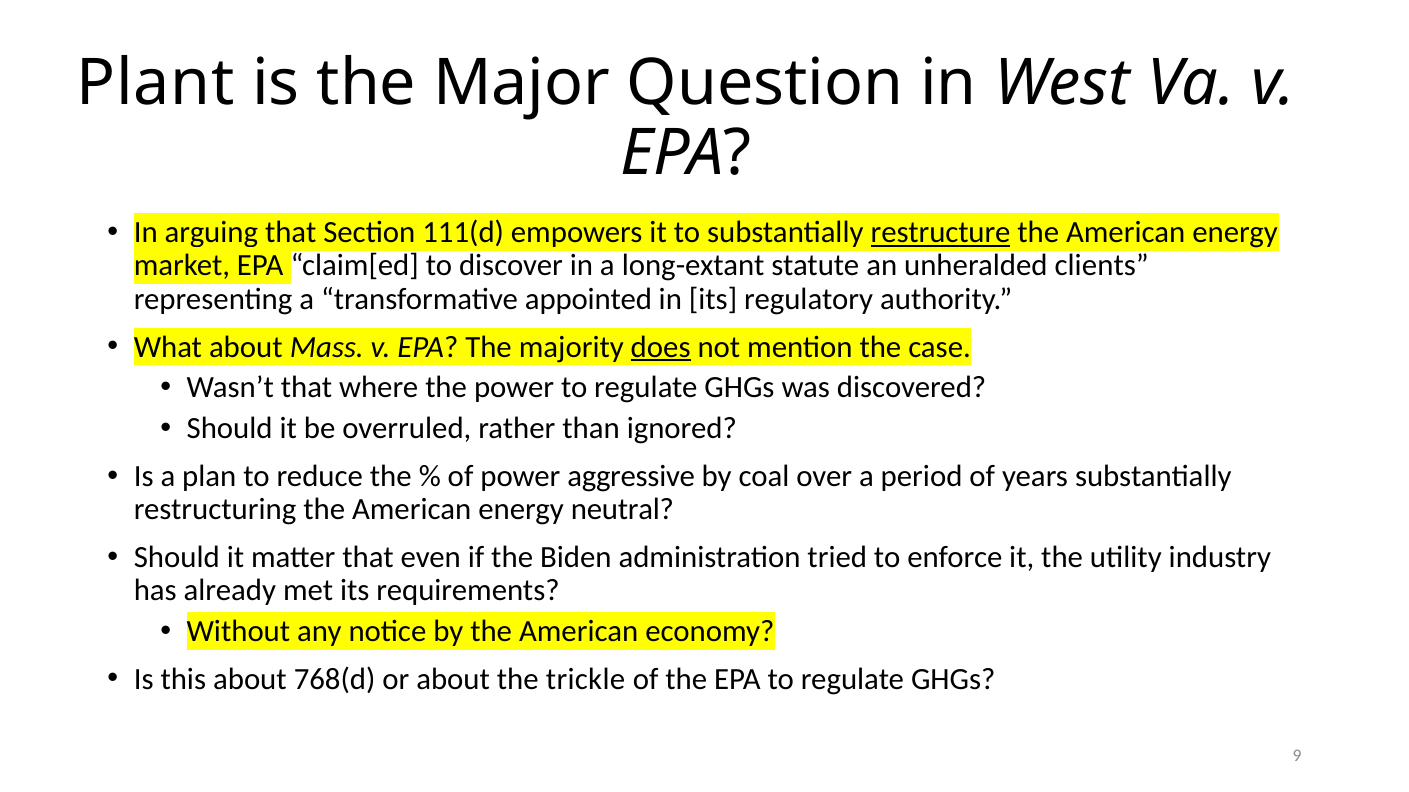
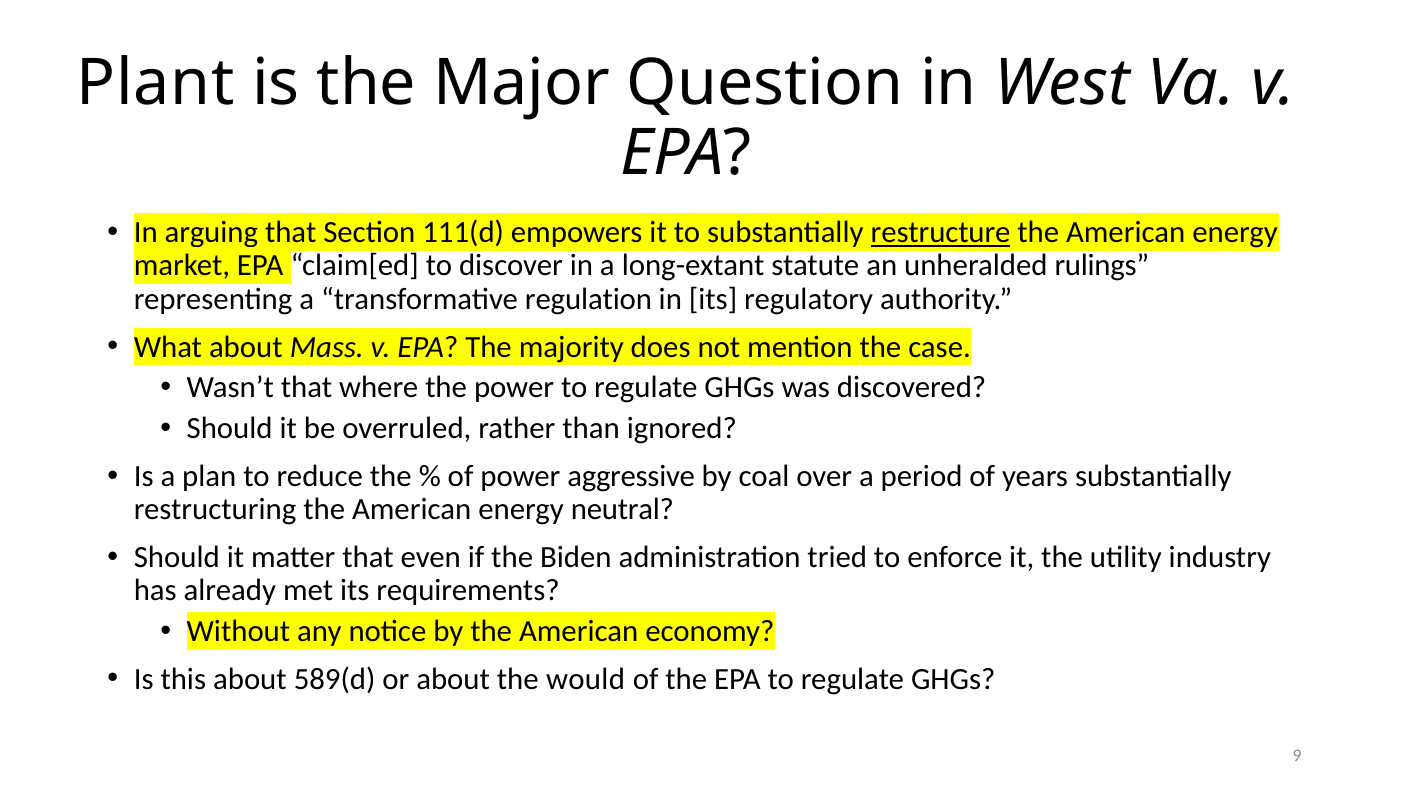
clients: clients -> rulings (1102, 266)
appointed: appointed -> regulation (588, 299)
does underline: present -> none (661, 347)
768(d: 768(d -> 589(d (335, 680)
trickle: trickle -> would (586, 680)
